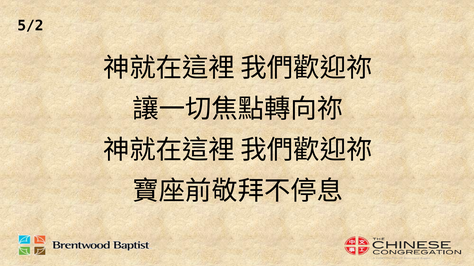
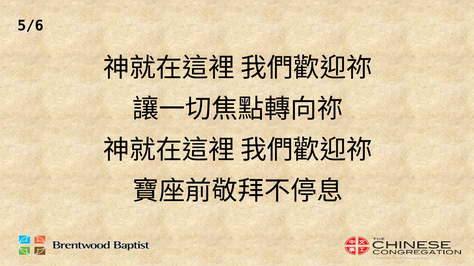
5/2: 5/2 -> 5/6 (30, 26)
